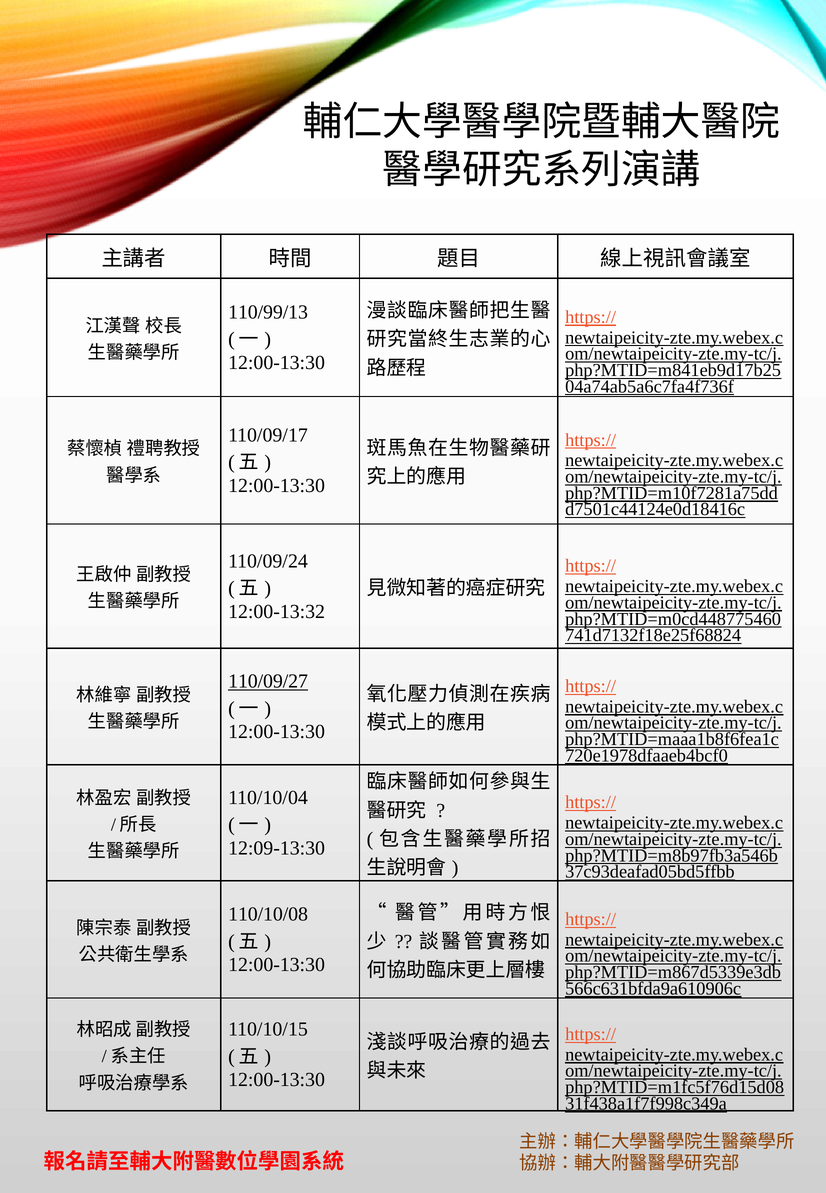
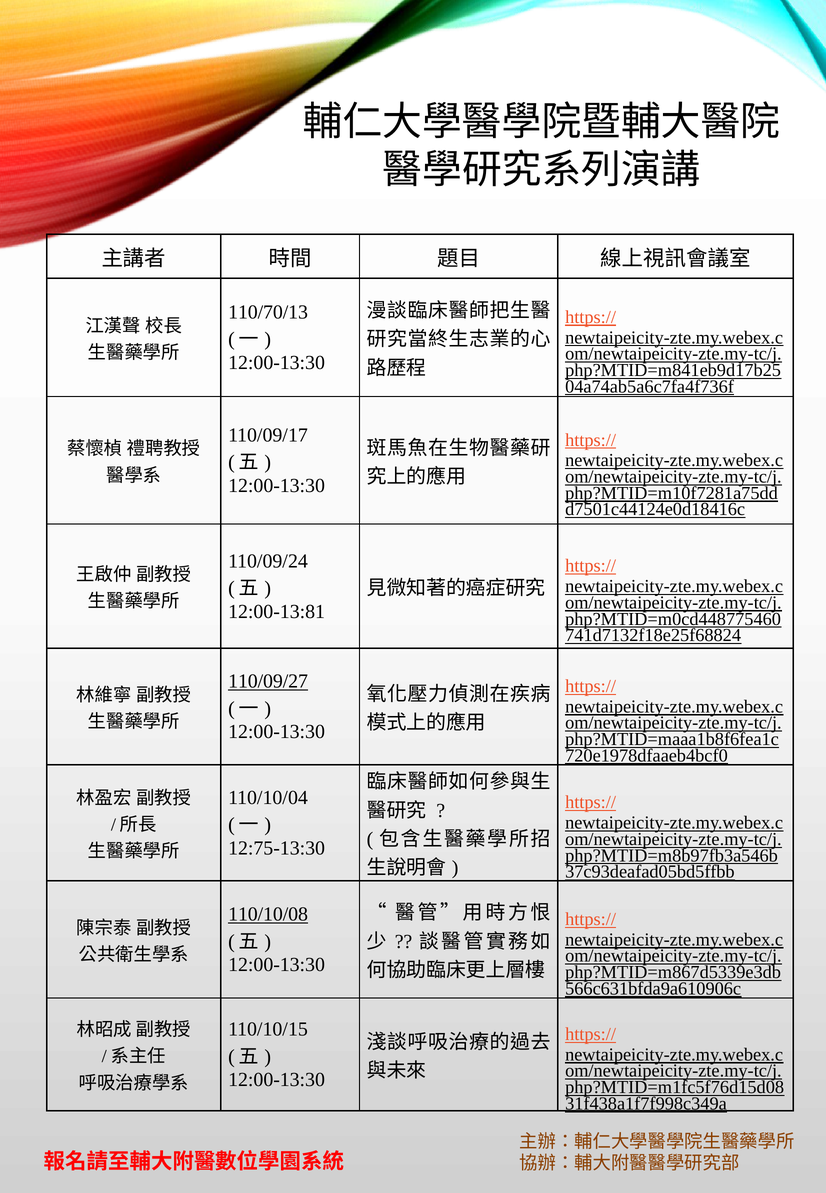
110/99/13: 110/99/13 -> 110/70/13 (268, 312)
12:00-13:32: 12:00-13:32 -> 12:00-13:81 (277, 612)
12:09-13:30: 12:09-13:30 -> 12:75-13:30 (277, 848)
110/10/08 underline: none -> present (268, 914)
